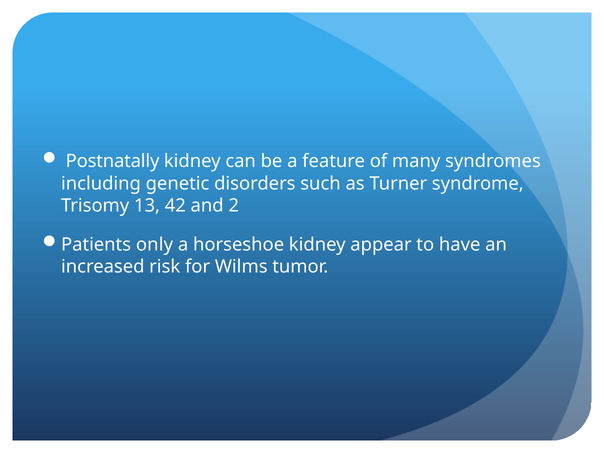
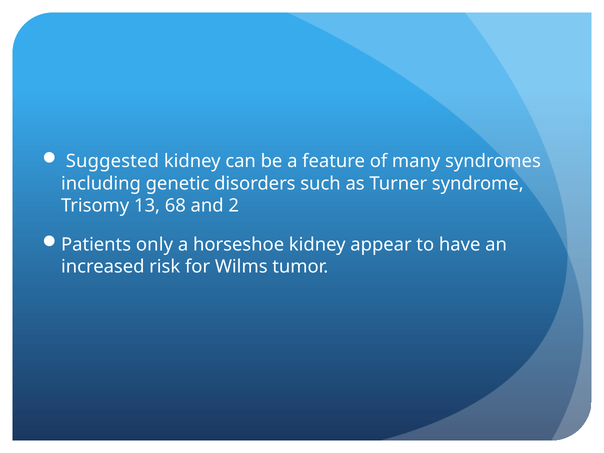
Postnatally: Postnatally -> Suggested (112, 161)
42: 42 -> 68 (175, 206)
